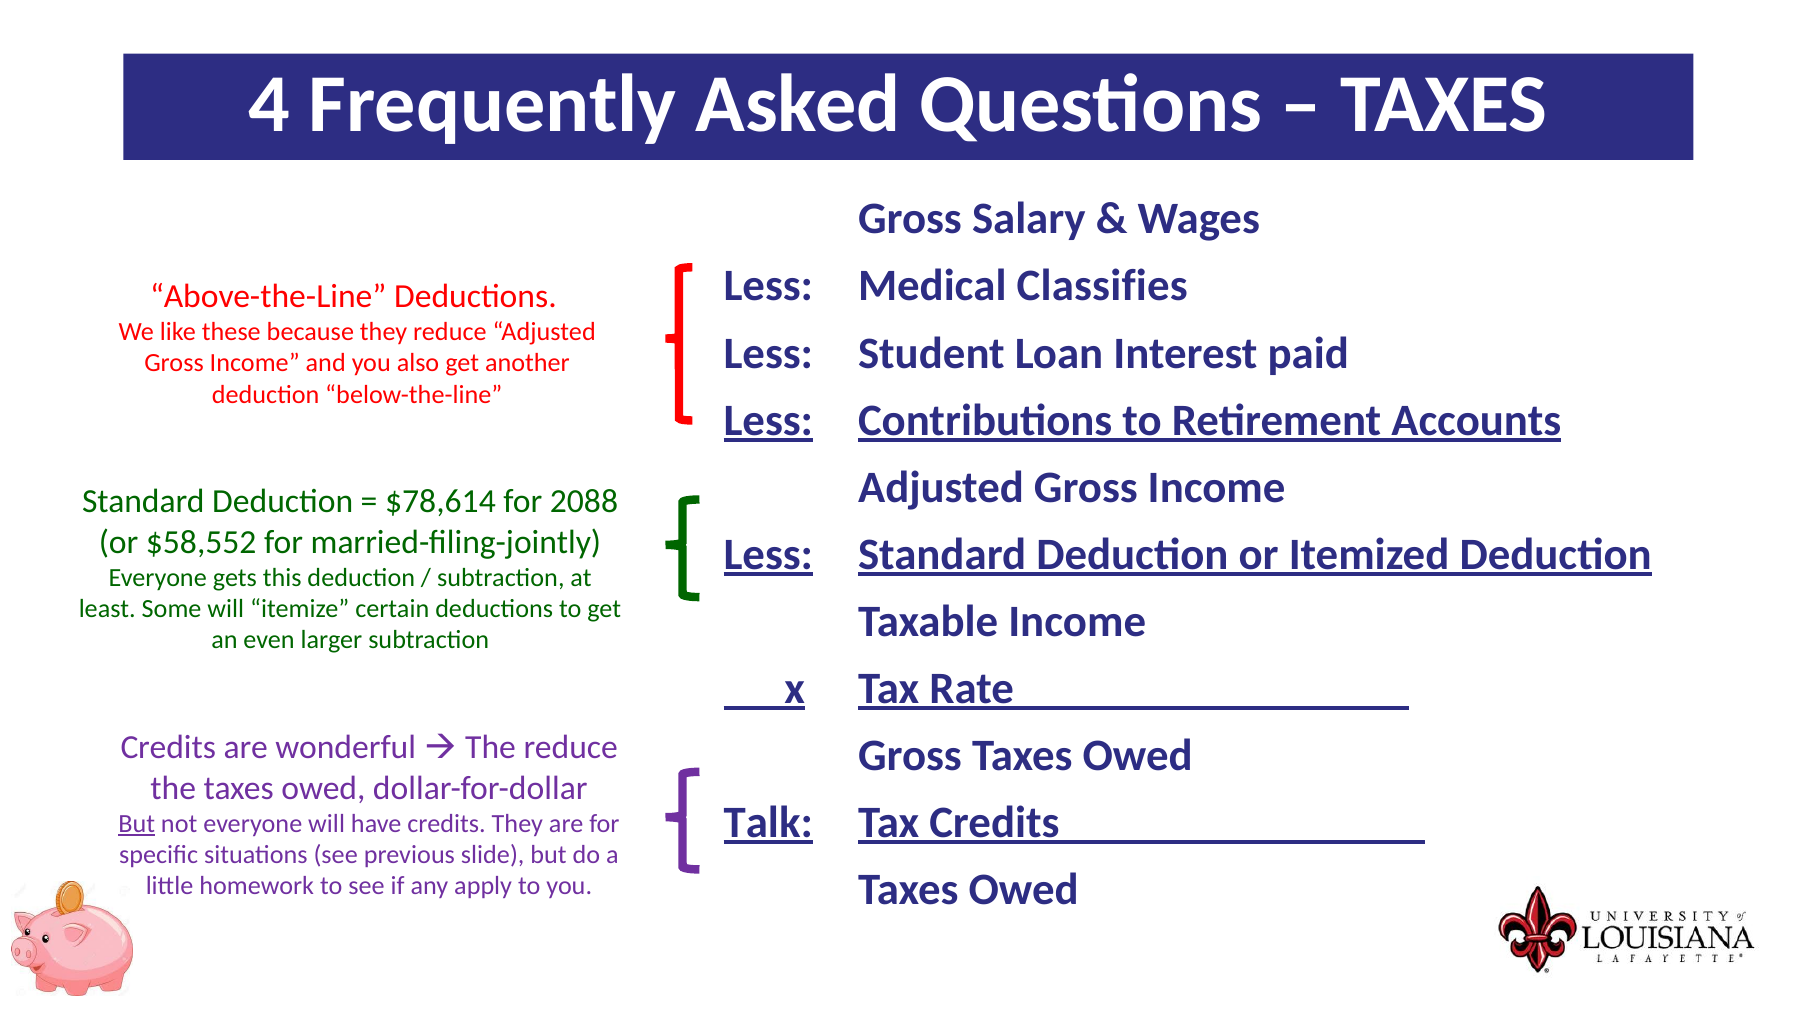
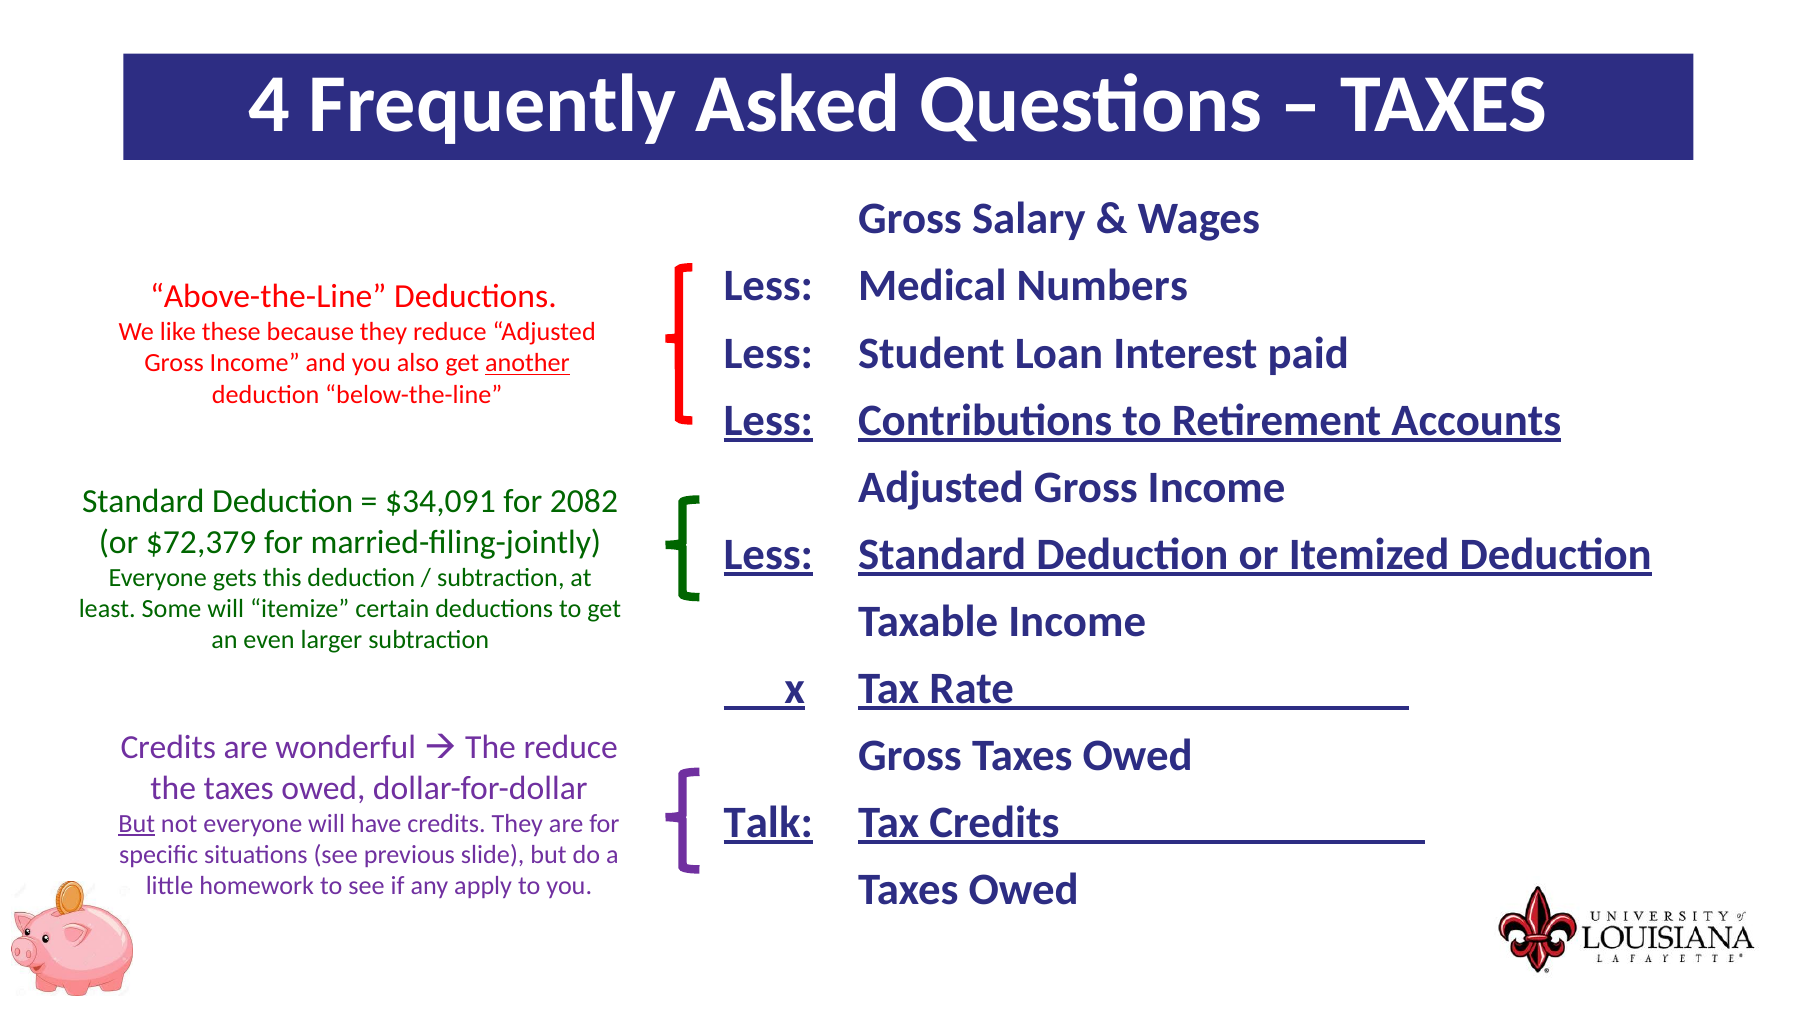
Classifies: Classifies -> Numbers (1102, 286)
another underline: none -> present (527, 363)
$78,614: $78,614 -> $34,091 (440, 502)
2088: 2088 -> 2082 (584, 502)
$58,552: $58,552 -> $72,379 (201, 542)
